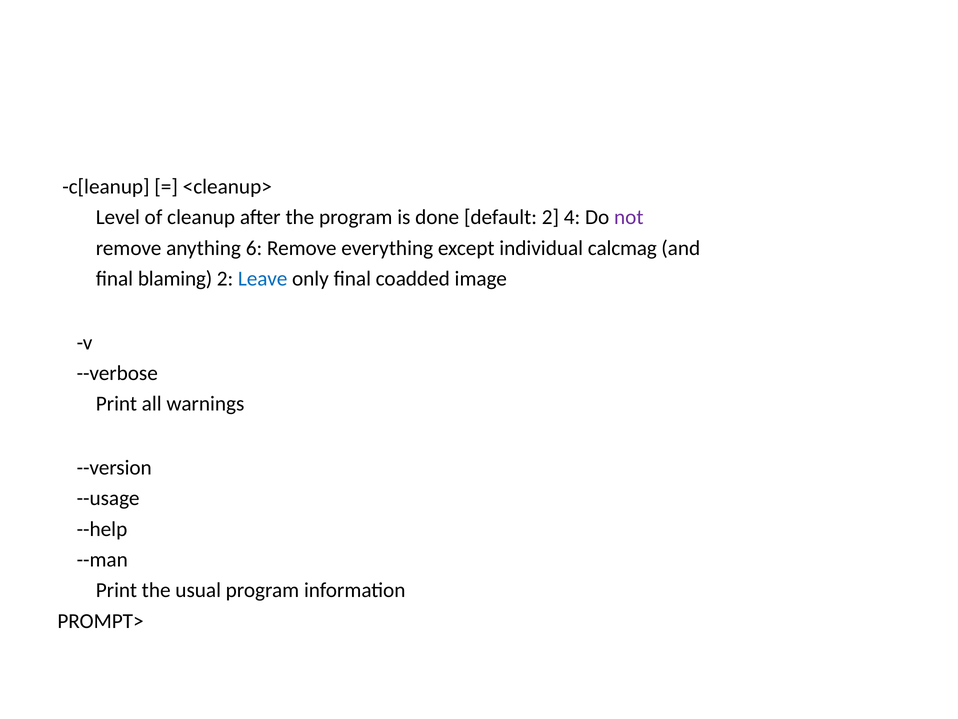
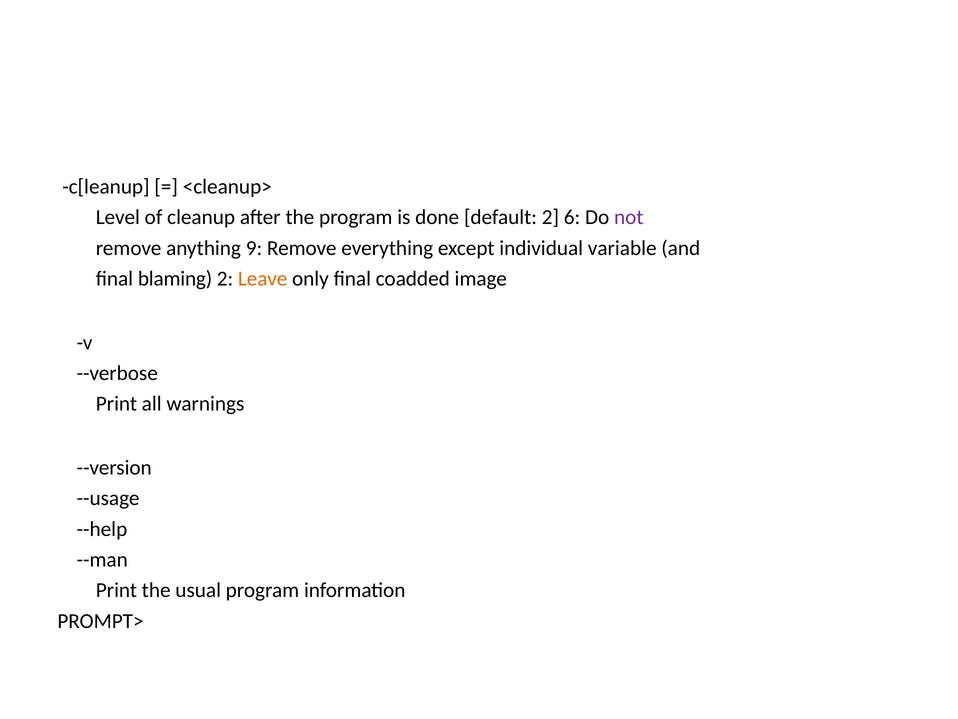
4: 4 -> 6 (572, 217)
6: 6 -> 9 (254, 248)
calcmag: calcmag -> variable (622, 248)
Leave colour: blue -> orange (263, 279)
